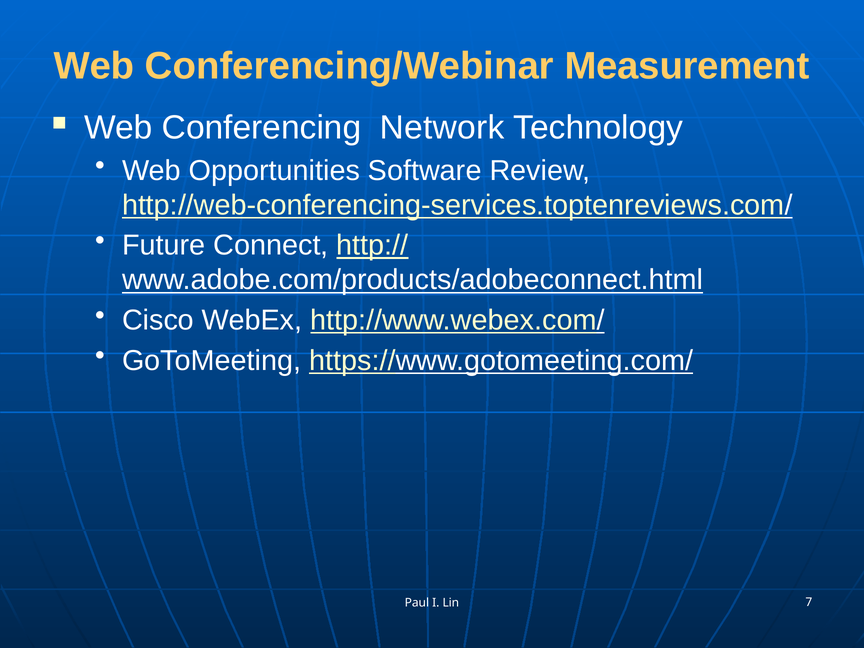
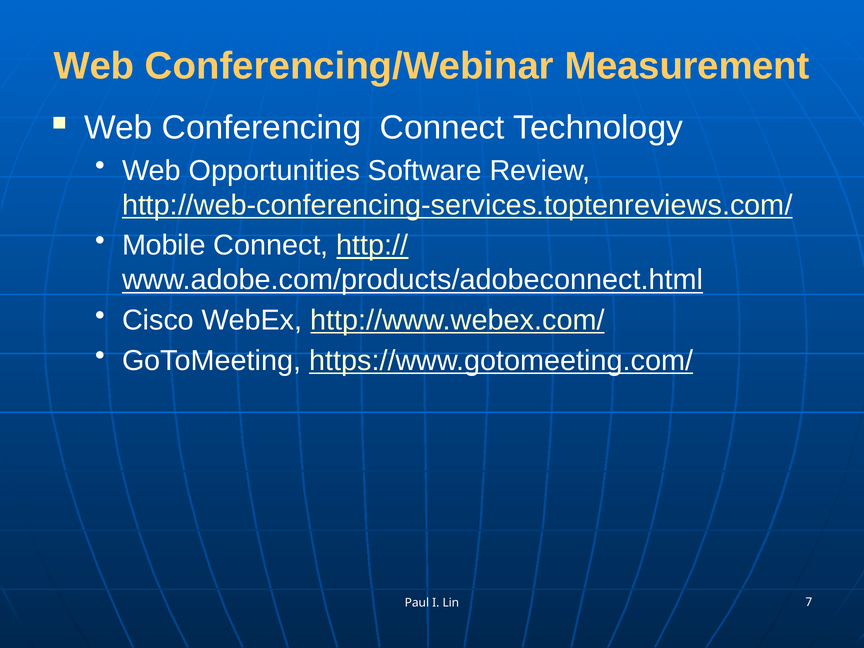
Conferencing Network: Network -> Connect (442, 128)
Future: Future -> Mobile (164, 245)
